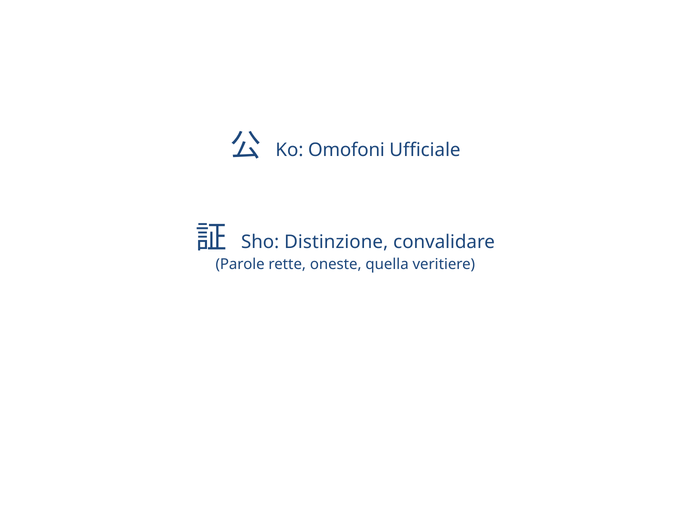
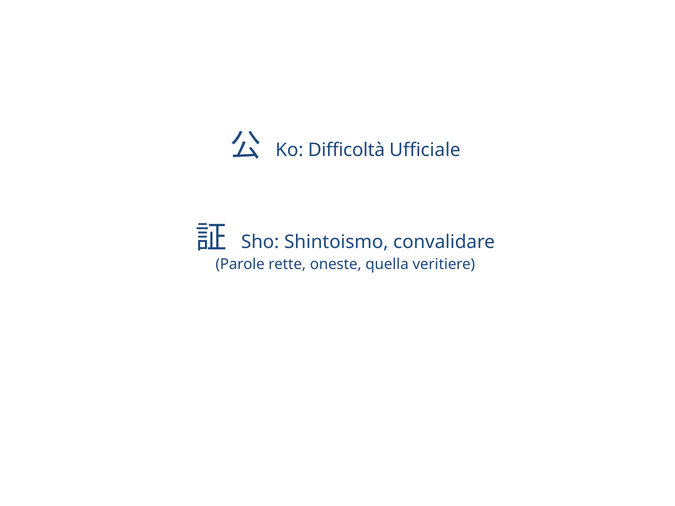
Omofoni: Omofoni -> Difficoltà (346, 150)
Distinzione: Distinzione -> Shintoismo (336, 242)
